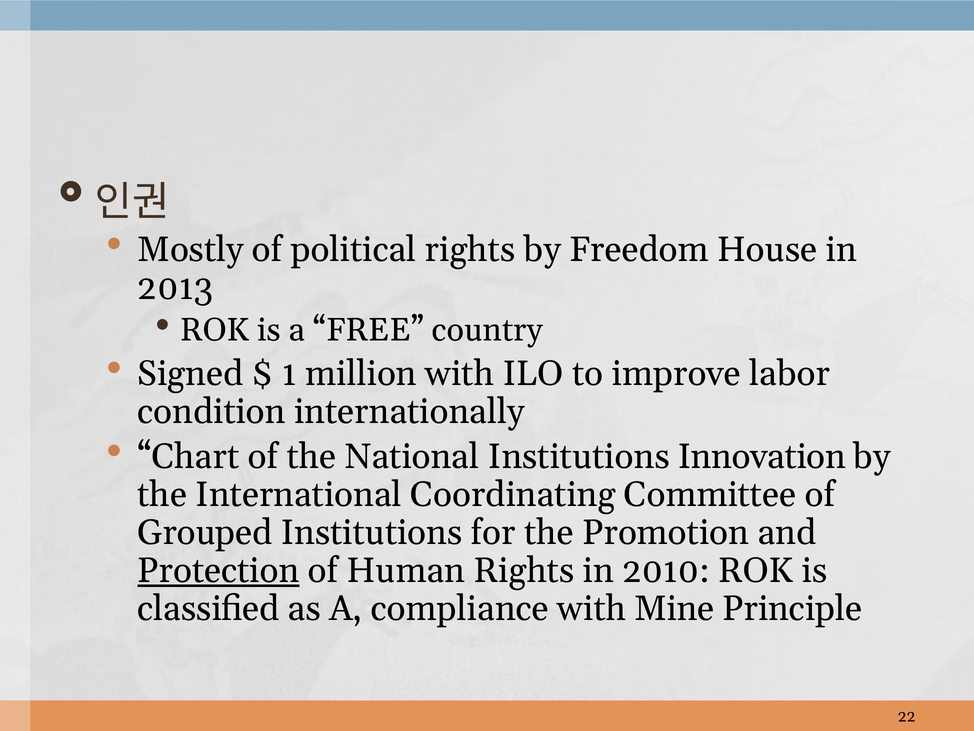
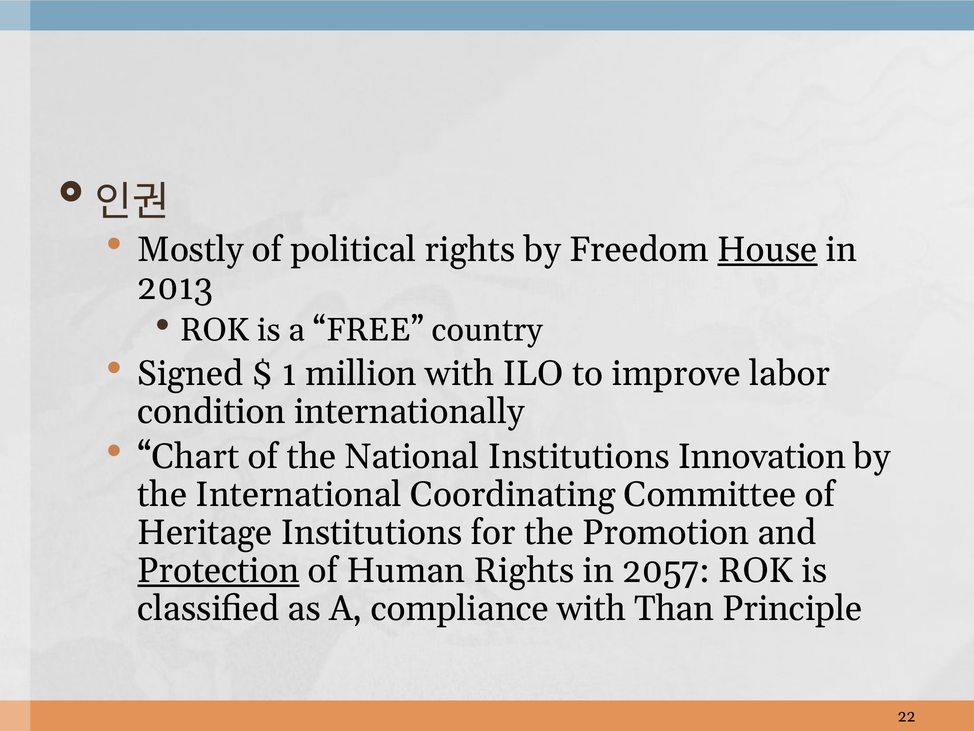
House underline: none -> present (767, 249)
Grouped: Grouped -> Heritage (205, 532)
2010: 2010 -> 2057 (666, 570)
Mine: Mine -> Than (674, 608)
